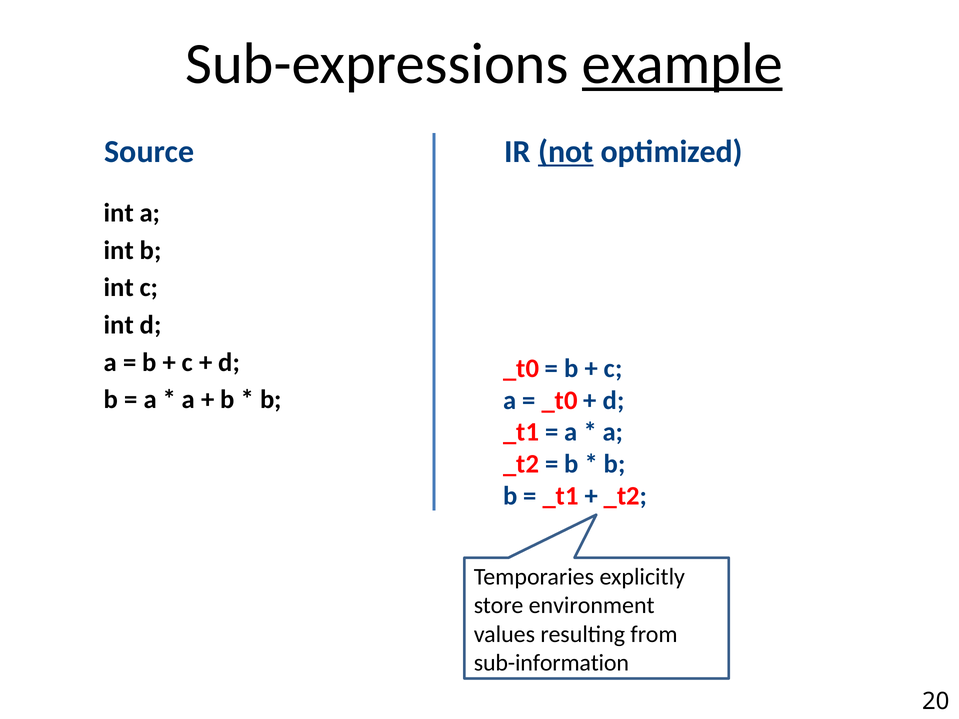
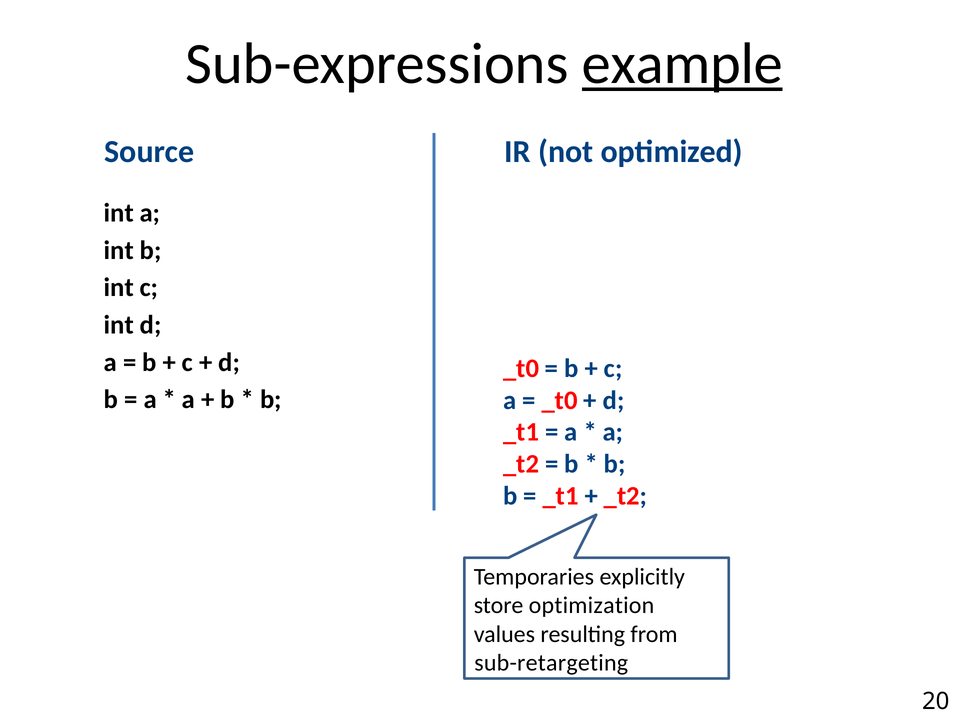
not underline: present -> none (566, 152)
environment: environment -> optimization (592, 606)
sub-information: sub-information -> sub-retargeting (551, 663)
